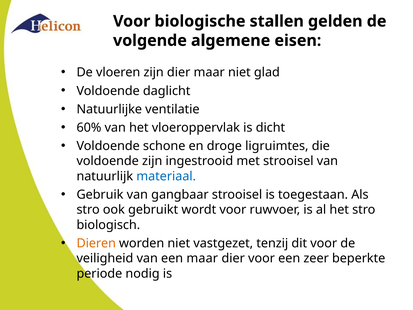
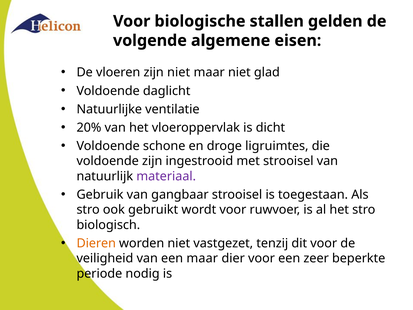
zijn dier: dier -> niet (179, 72)
60%: 60% -> 20% (89, 127)
materiaal colour: blue -> purple (166, 176)
